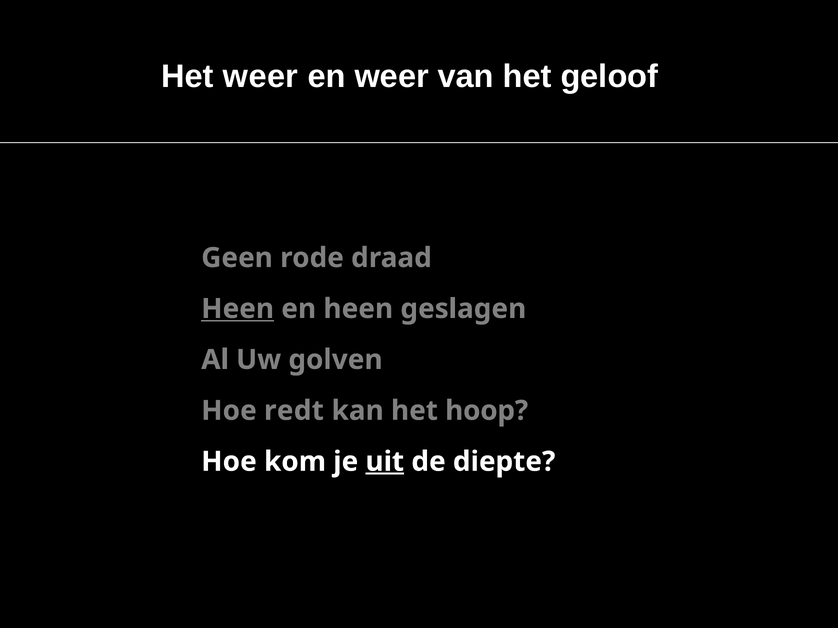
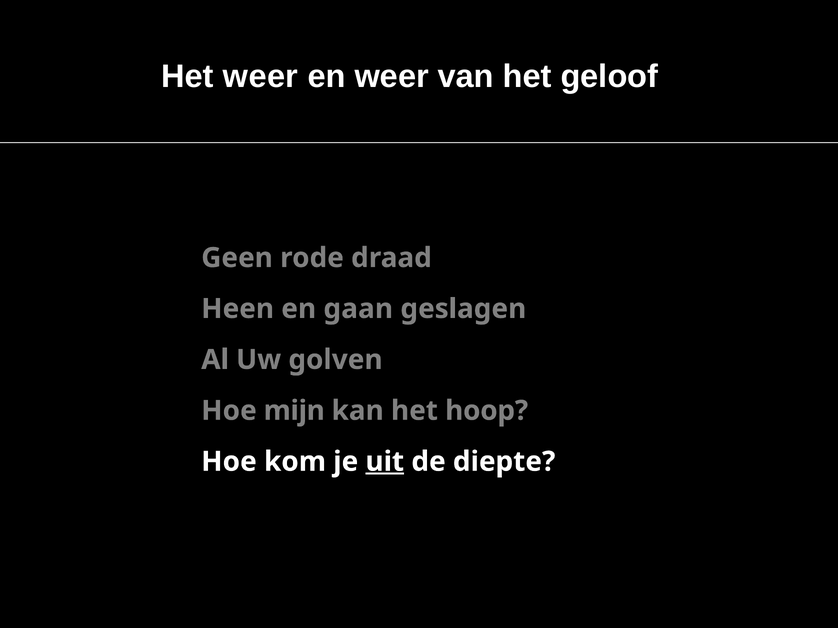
Heen underline: present -> none (238, 309)
en heen: heen -> gaan (358, 309)
redt: redt -> mijn (294, 411)
